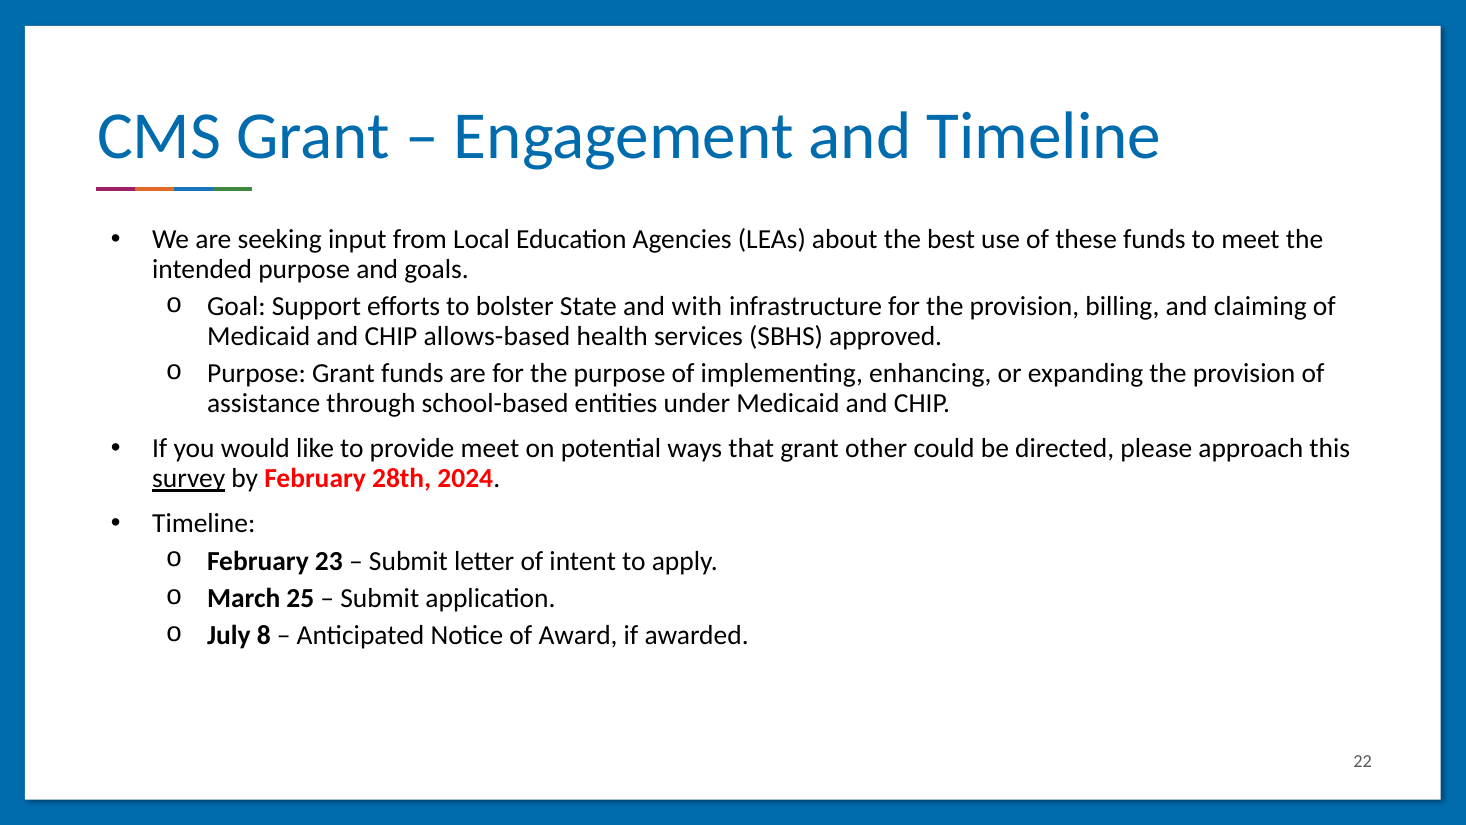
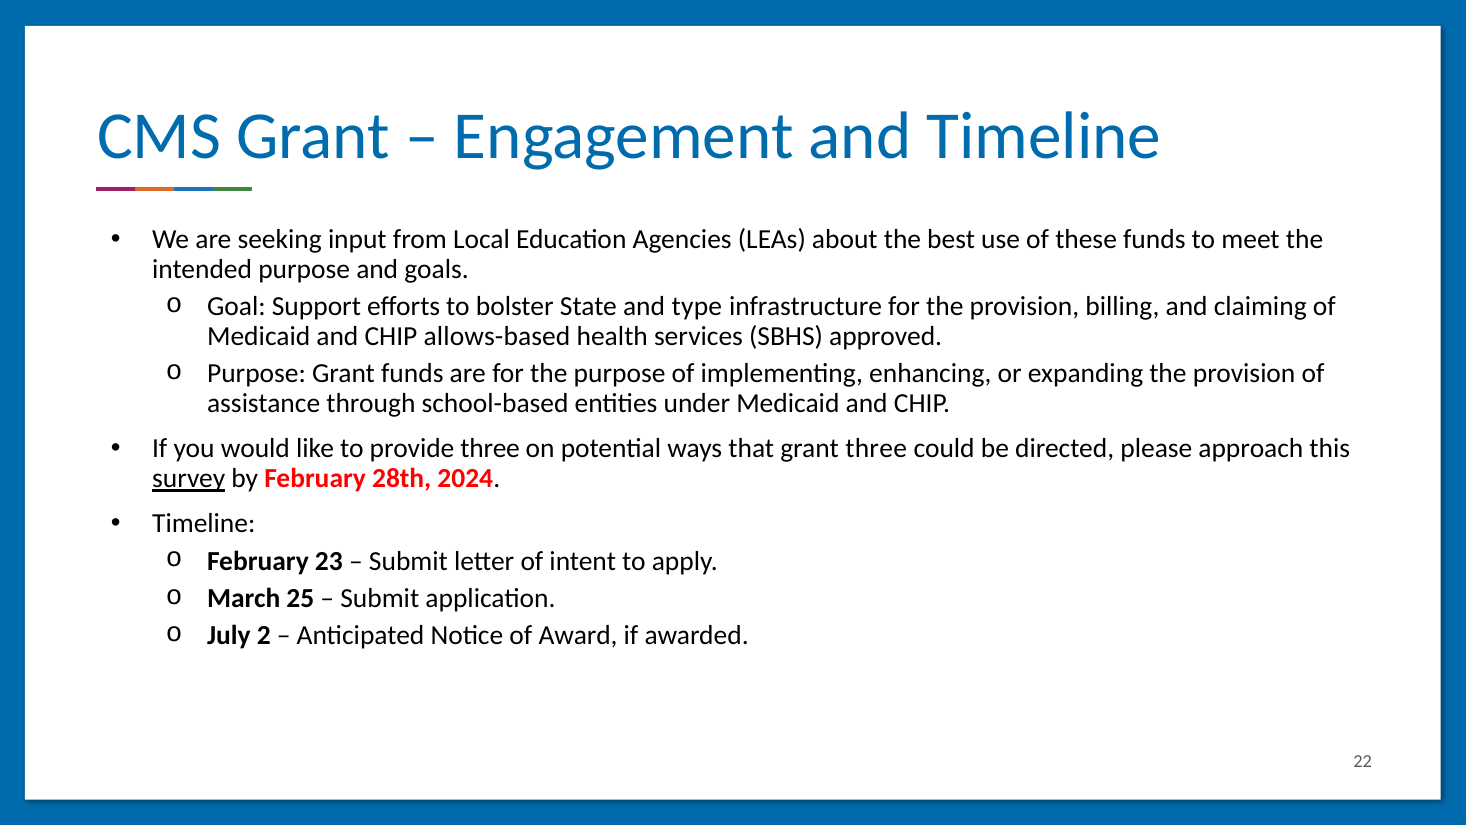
with: with -> type (697, 307)
provide meet: meet -> three (490, 448)
grant other: other -> three (876, 448)
8: 8 -> 2 (264, 636)
